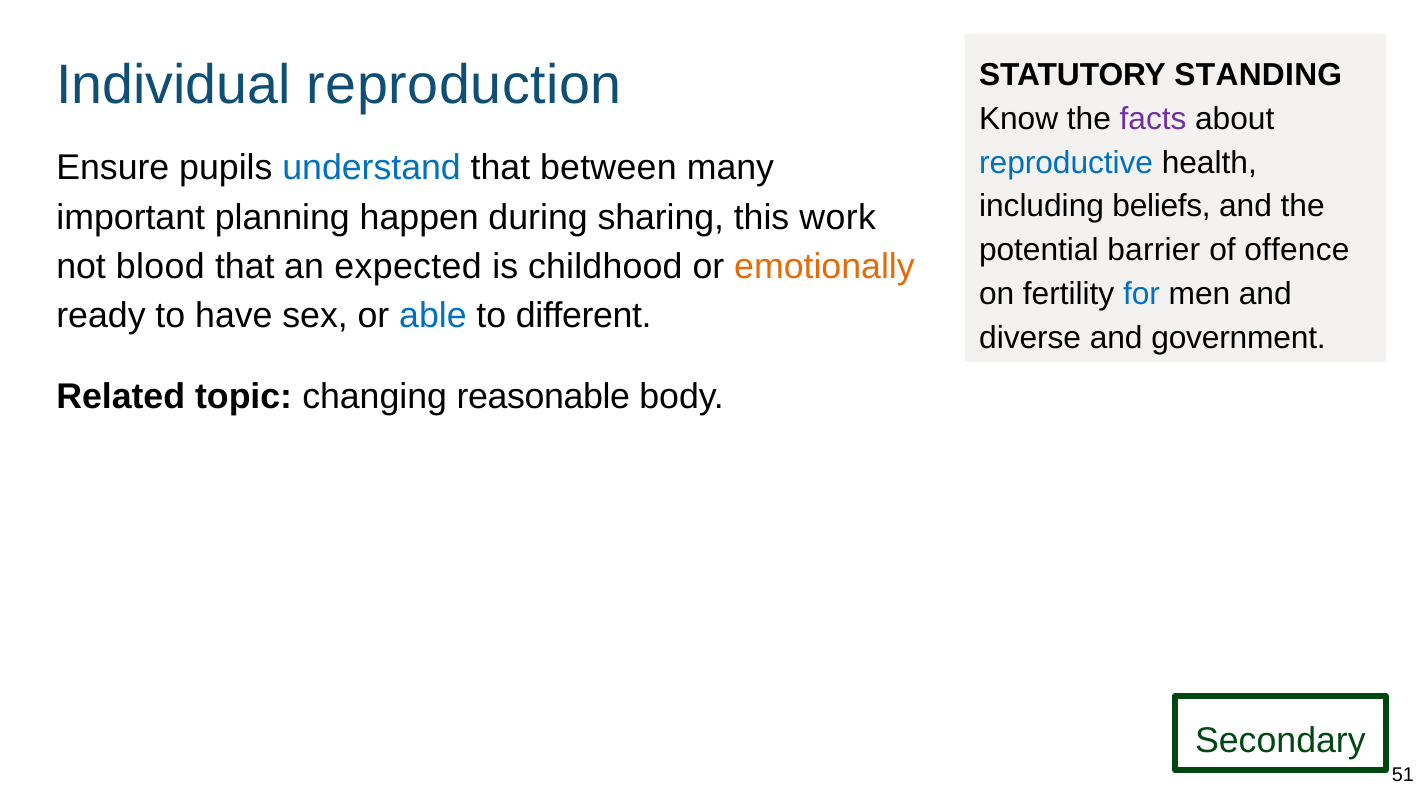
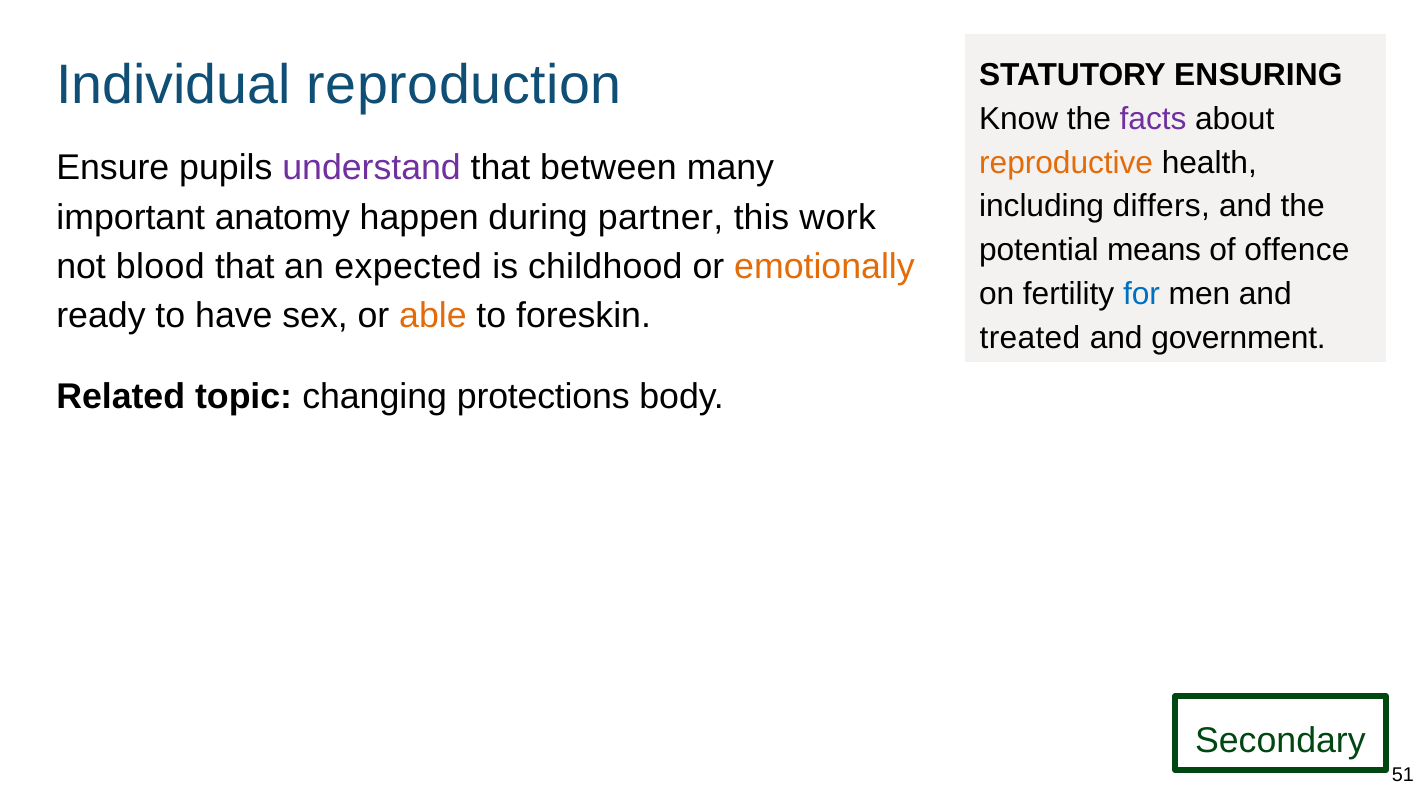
STANDING: STANDING -> ENSURING (1258, 75)
reproductive colour: blue -> orange (1066, 162)
understand colour: blue -> purple (372, 168)
beliefs: beliefs -> differs (1161, 206)
planning: planning -> anatomy (282, 217)
sharing: sharing -> partner (661, 217)
barrier: barrier -> means (1154, 250)
able colour: blue -> orange (433, 316)
different: different -> foreskin (584, 316)
diverse: diverse -> treated (1030, 337)
reasonable: reasonable -> protections (543, 397)
